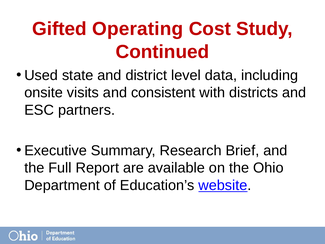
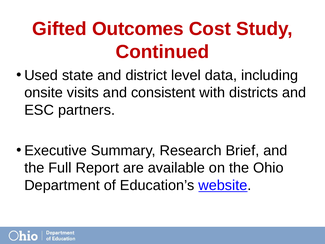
Operating: Operating -> Outcomes (138, 29)
